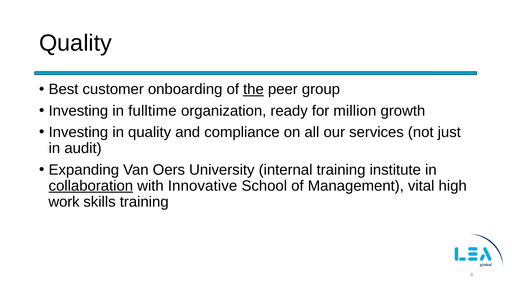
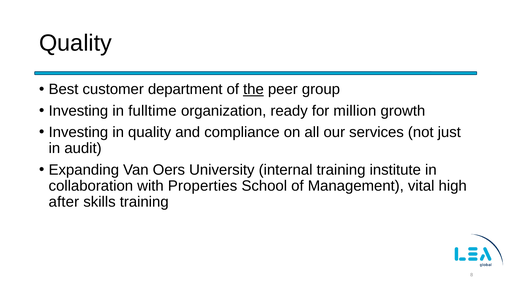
onboarding: onboarding -> department (185, 89)
collaboration underline: present -> none (91, 186)
Innovative: Innovative -> Properties (203, 186)
work: work -> after (64, 202)
